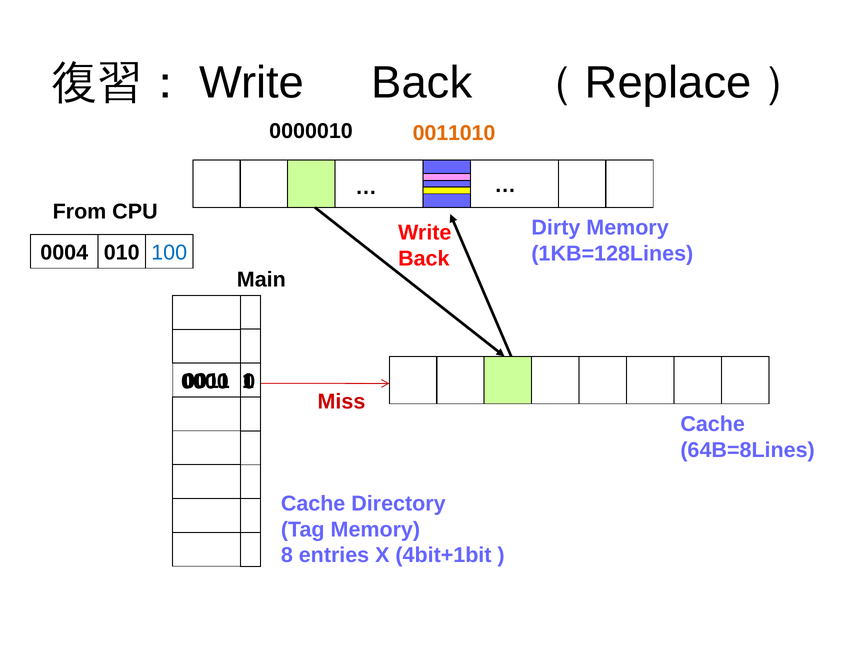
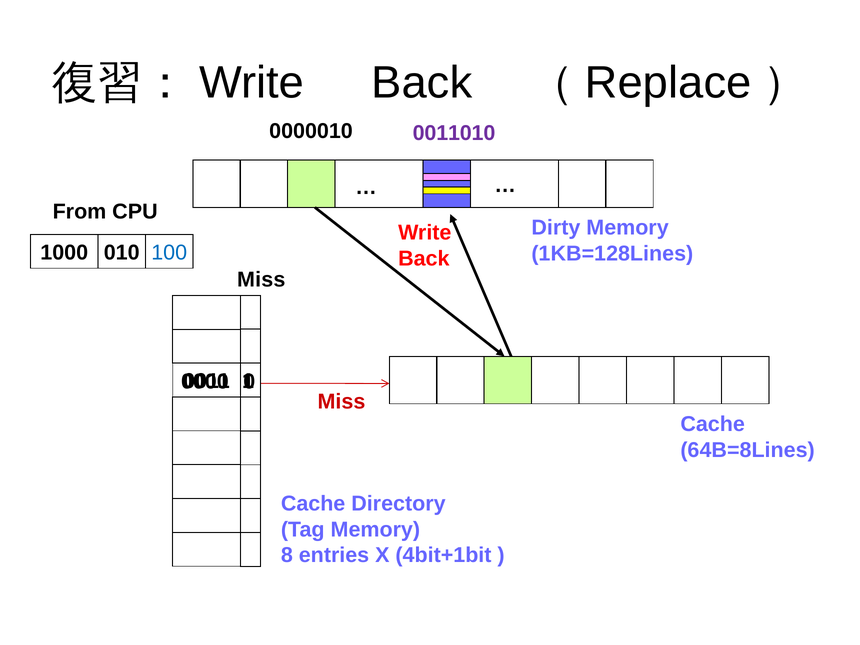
0011010 colour: orange -> purple (454, 133)
0004: 0004 -> 1000 (64, 253)
Main: Main -> Miss (261, 280)
